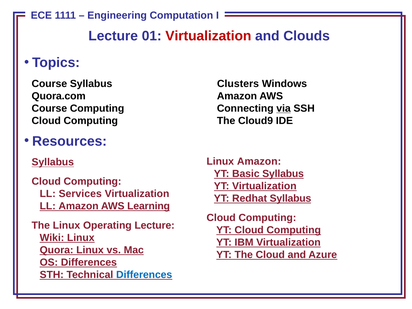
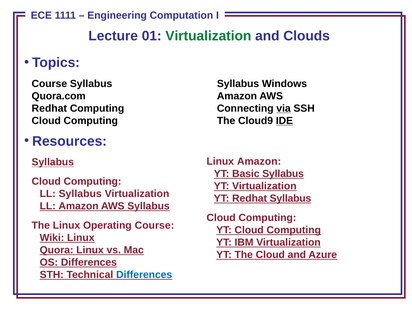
Virtualization colour: red -> green (208, 36)
Syllabus Clusters: Clusters -> Syllabus (238, 84)
Course: Course -> Redhat (49, 108)
IDE underline: none -> present (284, 121)
LL Services: Services -> Syllabus (80, 194)
AWS Learning: Learning -> Syllabus (149, 206)
Operating Lecture: Lecture -> Course (154, 225)
